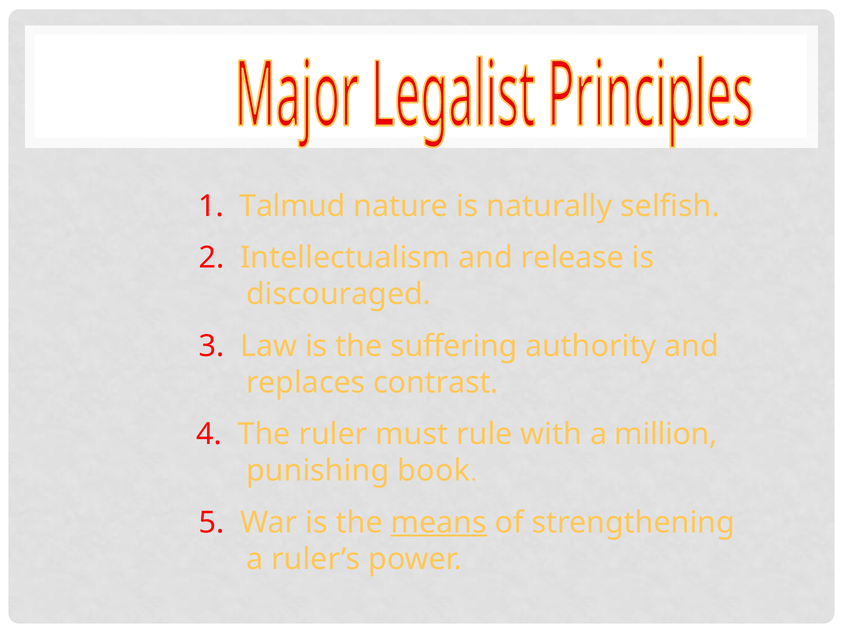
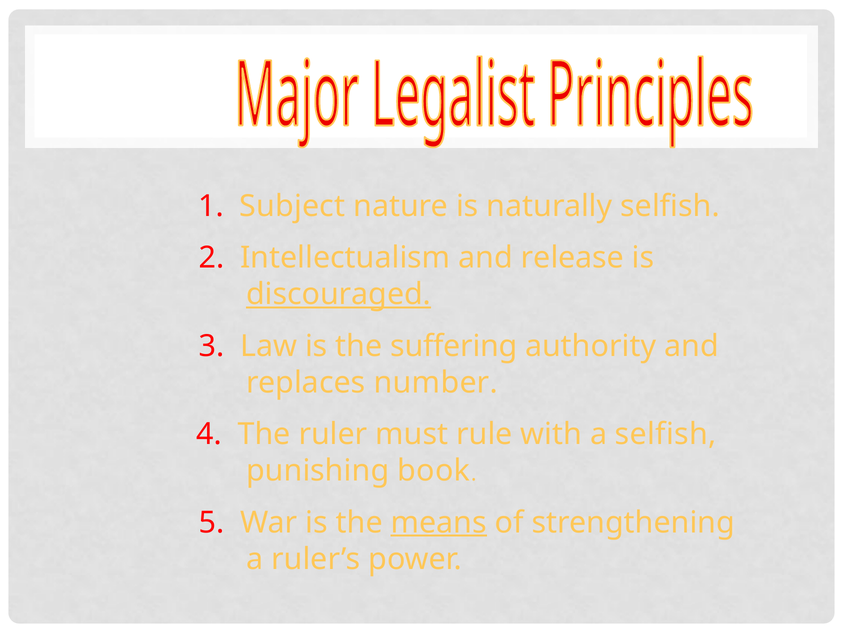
Talmud: Talmud -> Subject (292, 206)
discouraged underline: none -> present (339, 295)
contrast: contrast -> number (436, 383)
a million: million -> selfish (666, 435)
